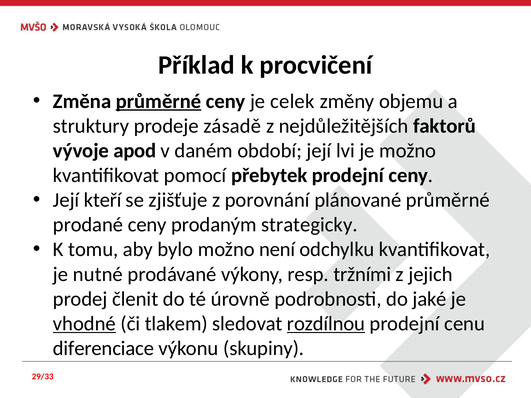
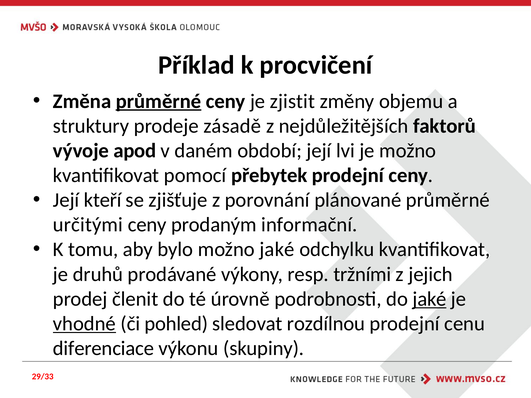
celek: celek -> zjistit (292, 101)
prodané: prodané -> určitými (88, 225)
strategicky: strategicky -> informační (309, 225)
možno není: není -> jaké (277, 250)
nutné: nutné -> druhů (98, 274)
jaké underline: none -> present (430, 299)
tlakem: tlakem -> pohled (176, 324)
rozdílnou underline: present -> none (326, 324)
